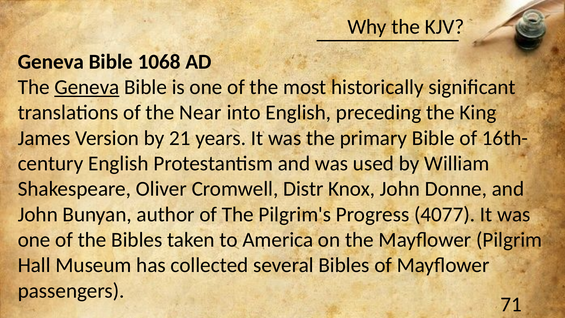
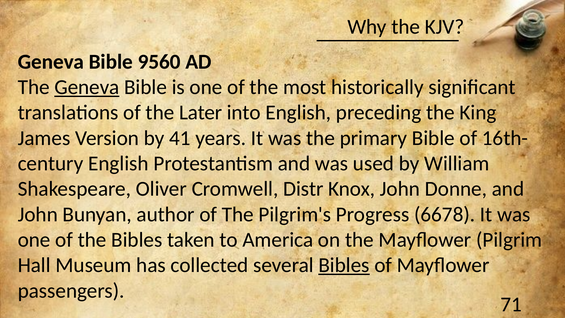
1068: 1068 -> 9560 (159, 62)
Near: Near -> Later (201, 113)
21: 21 -> 41 (180, 138)
4077: 4077 -> 6678 (445, 214)
Bibles underline: none -> present (344, 265)
